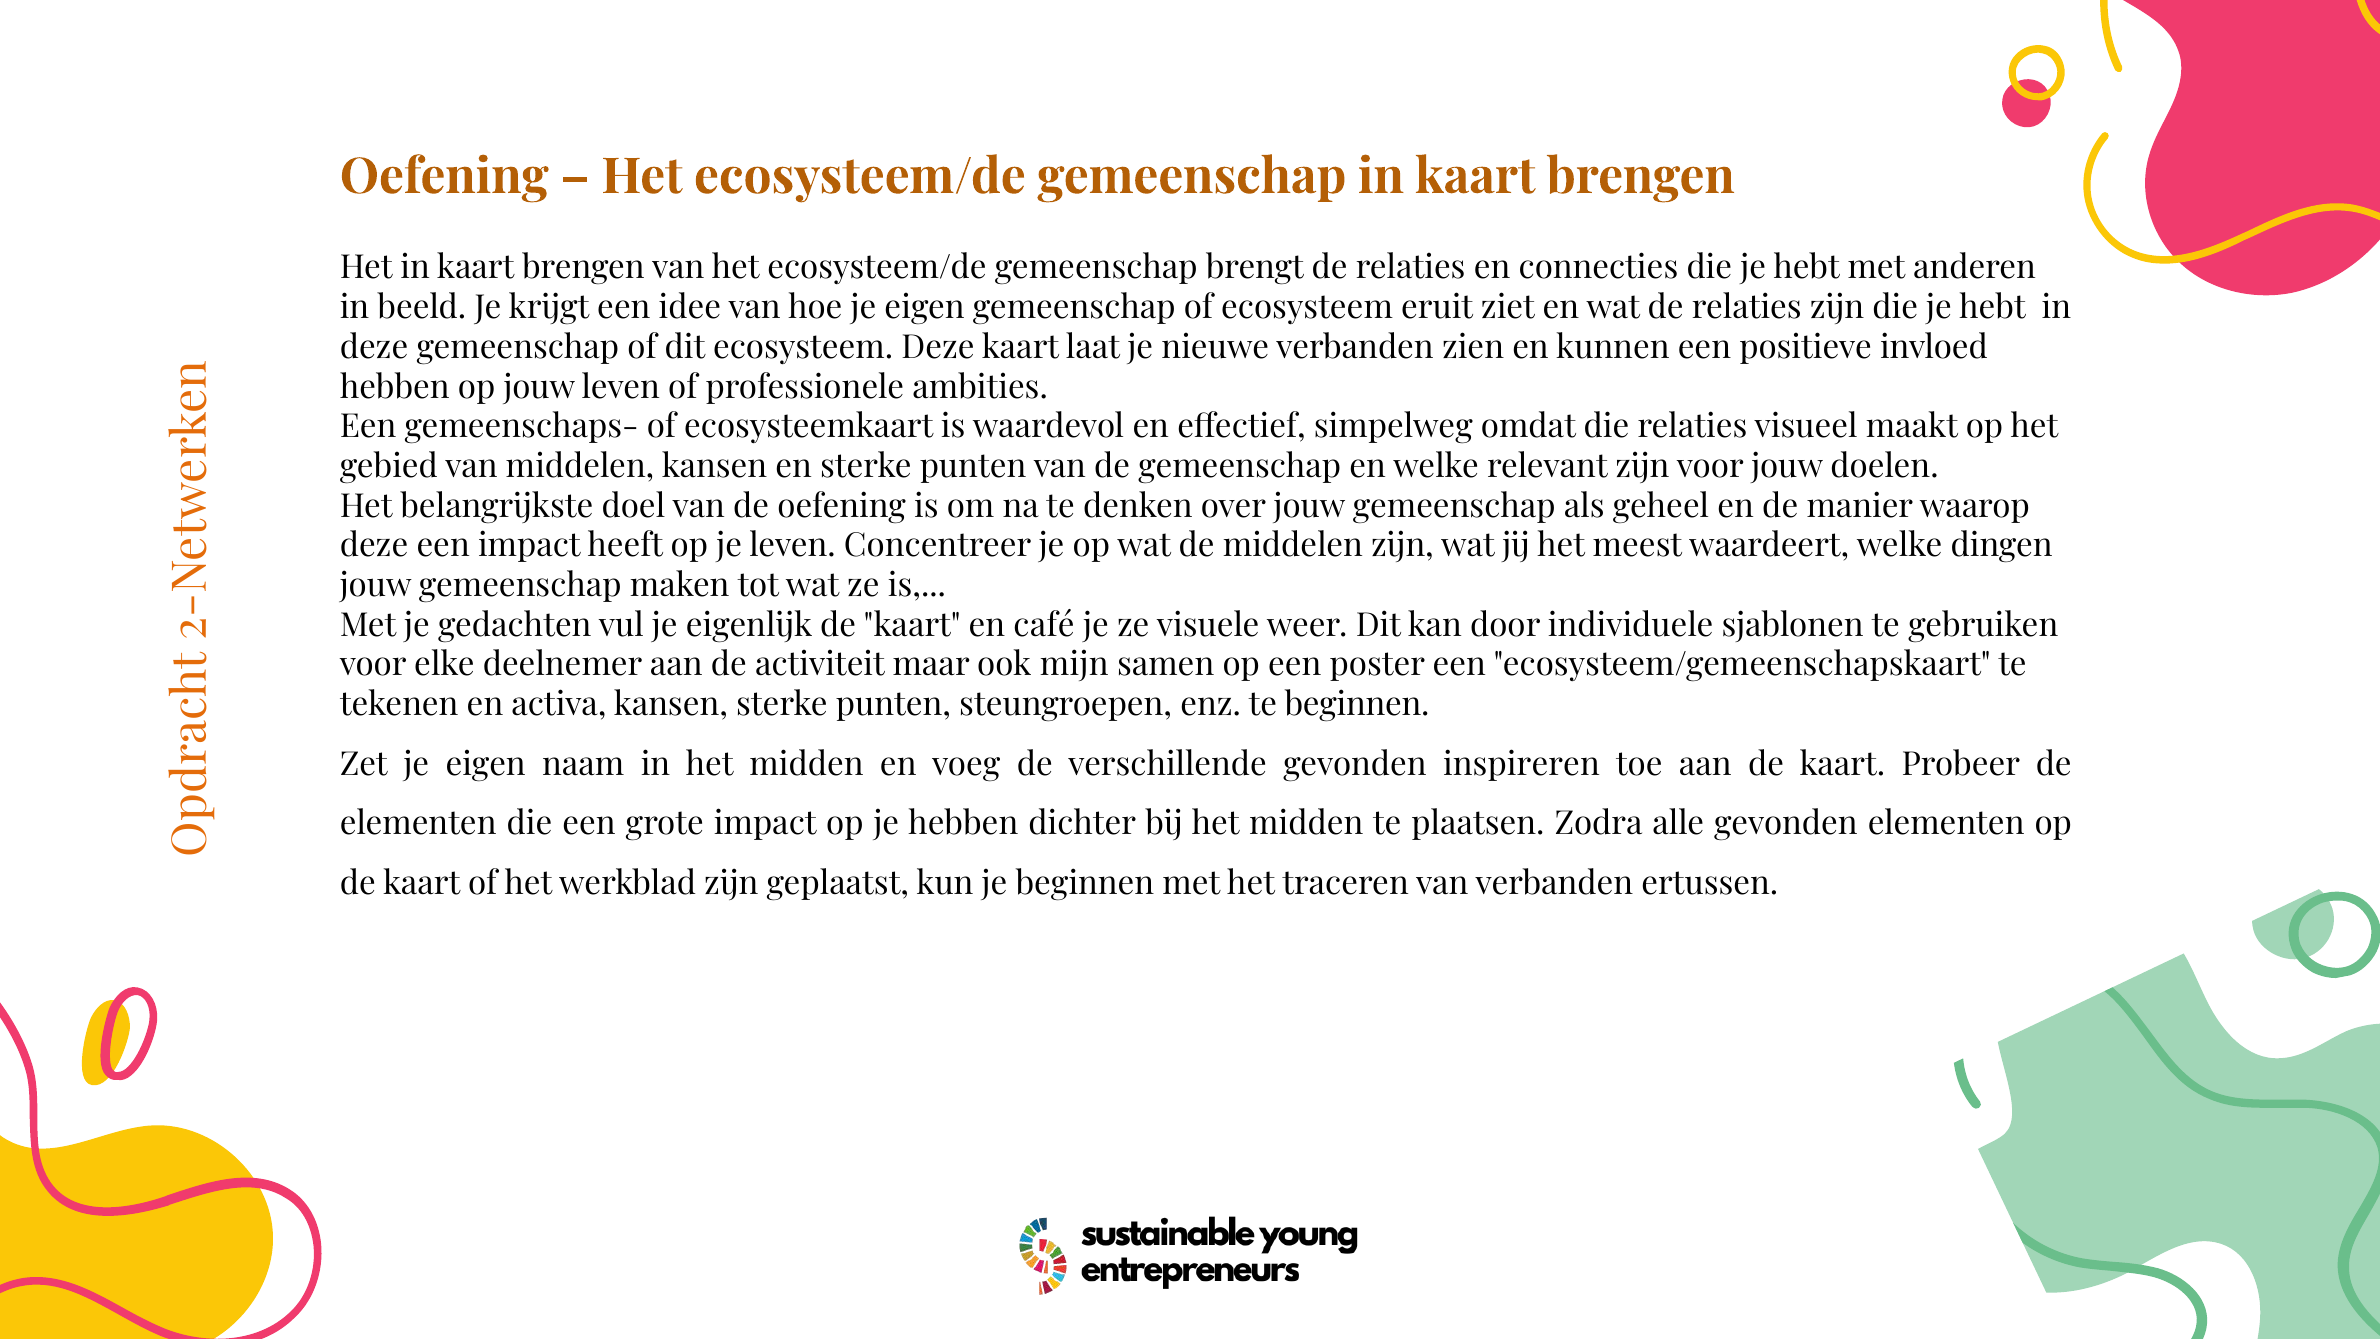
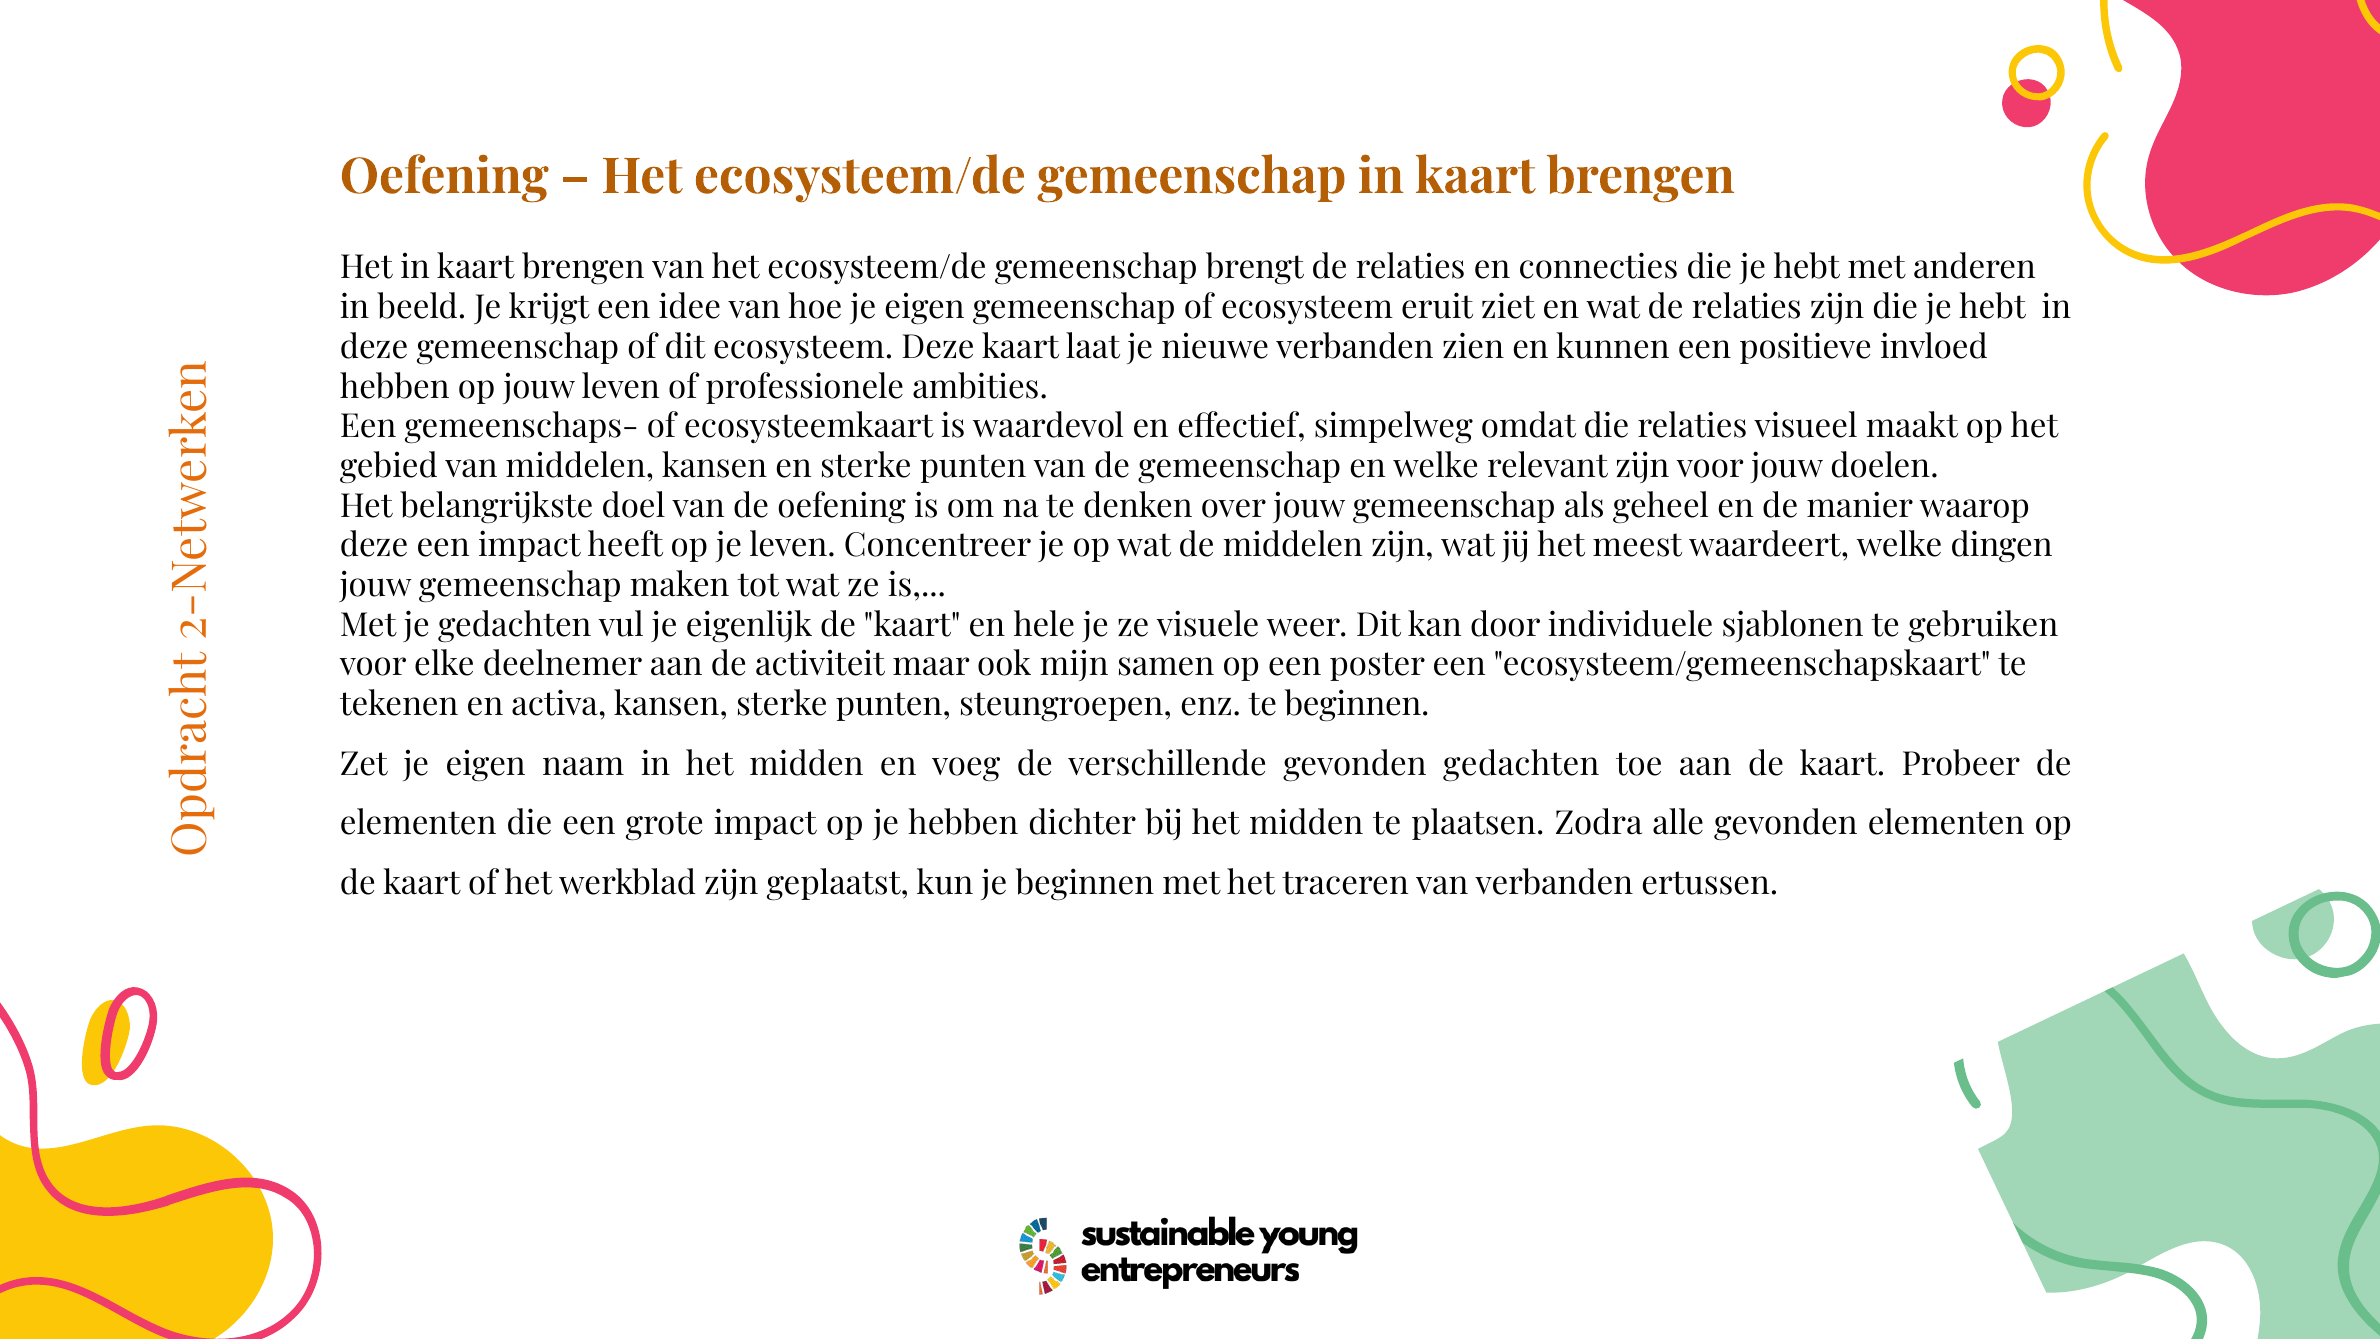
café: café -> hele (1044, 625)
gevonden inspireren: inspireren -> gedachten (1521, 764)
